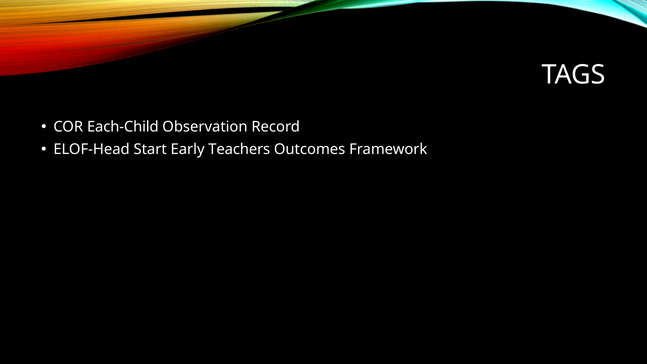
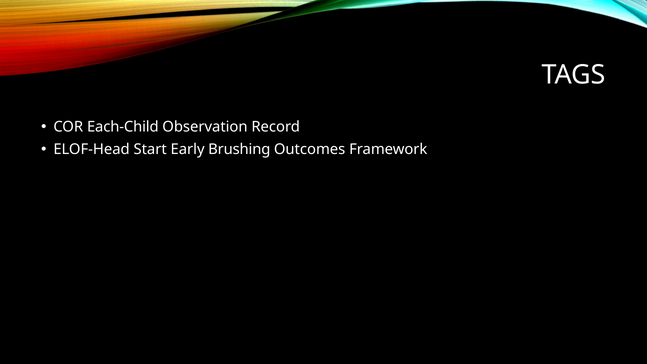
Teachers: Teachers -> Brushing (239, 150)
